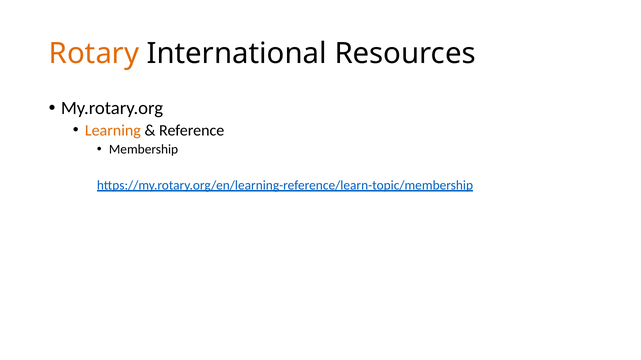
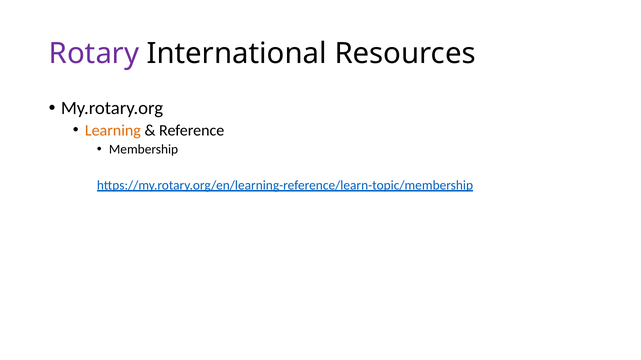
Rotary colour: orange -> purple (94, 54)
